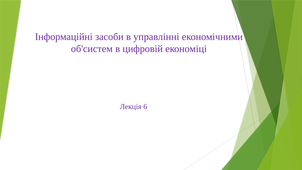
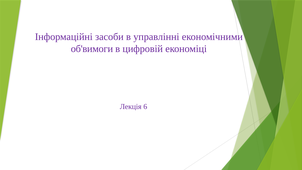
об'систем: об'систем -> об'вимоги (92, 49)
